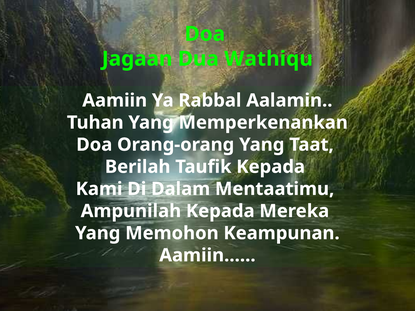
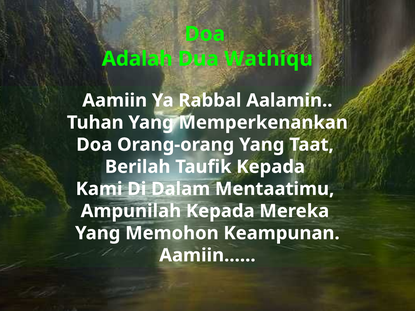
Jagaan: Jagaan -> Adalah (137, 59)
